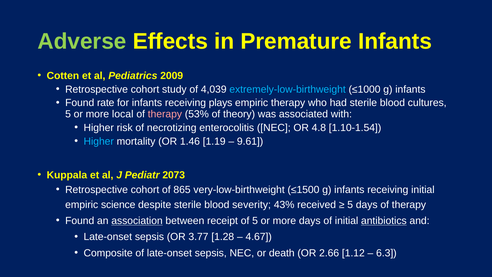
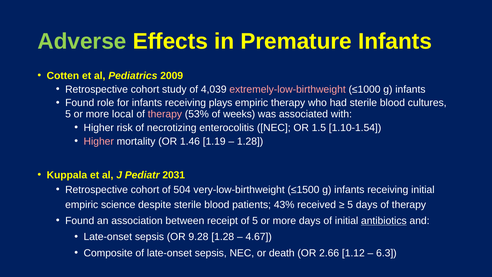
extremely-low-birthweight colour: light blue -> pink (288, 89)
rate: rate -> role (106, 103)
theory: theory -> weeks (239, 114)
4.8: 4.8 -> 1.5 (319, 128)
Higher colour: light blue -> pink (99, 141)
9.61: 9.61 -> 1.28 (250, 141)
2073: 2073 -> 2031 (174, 175)
865: 865 -> 504 (182, 190)
severity: severity -> patients (252, 204)
association underline: present -> none (137, 221)
3.77: 3.77 -> 9.28 (198, 237)
